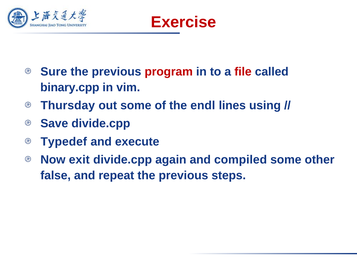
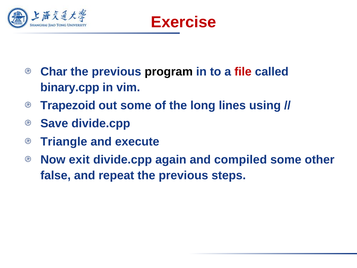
Sure: Sure -> Char (54, 72)
program colour: red -> black (169, 72)
Thursday: Thursday -> Trapezoid (68, 105)
endl: endl -> long (203, 105)
Typedef: Typedef -> Triangle (64, 141)
